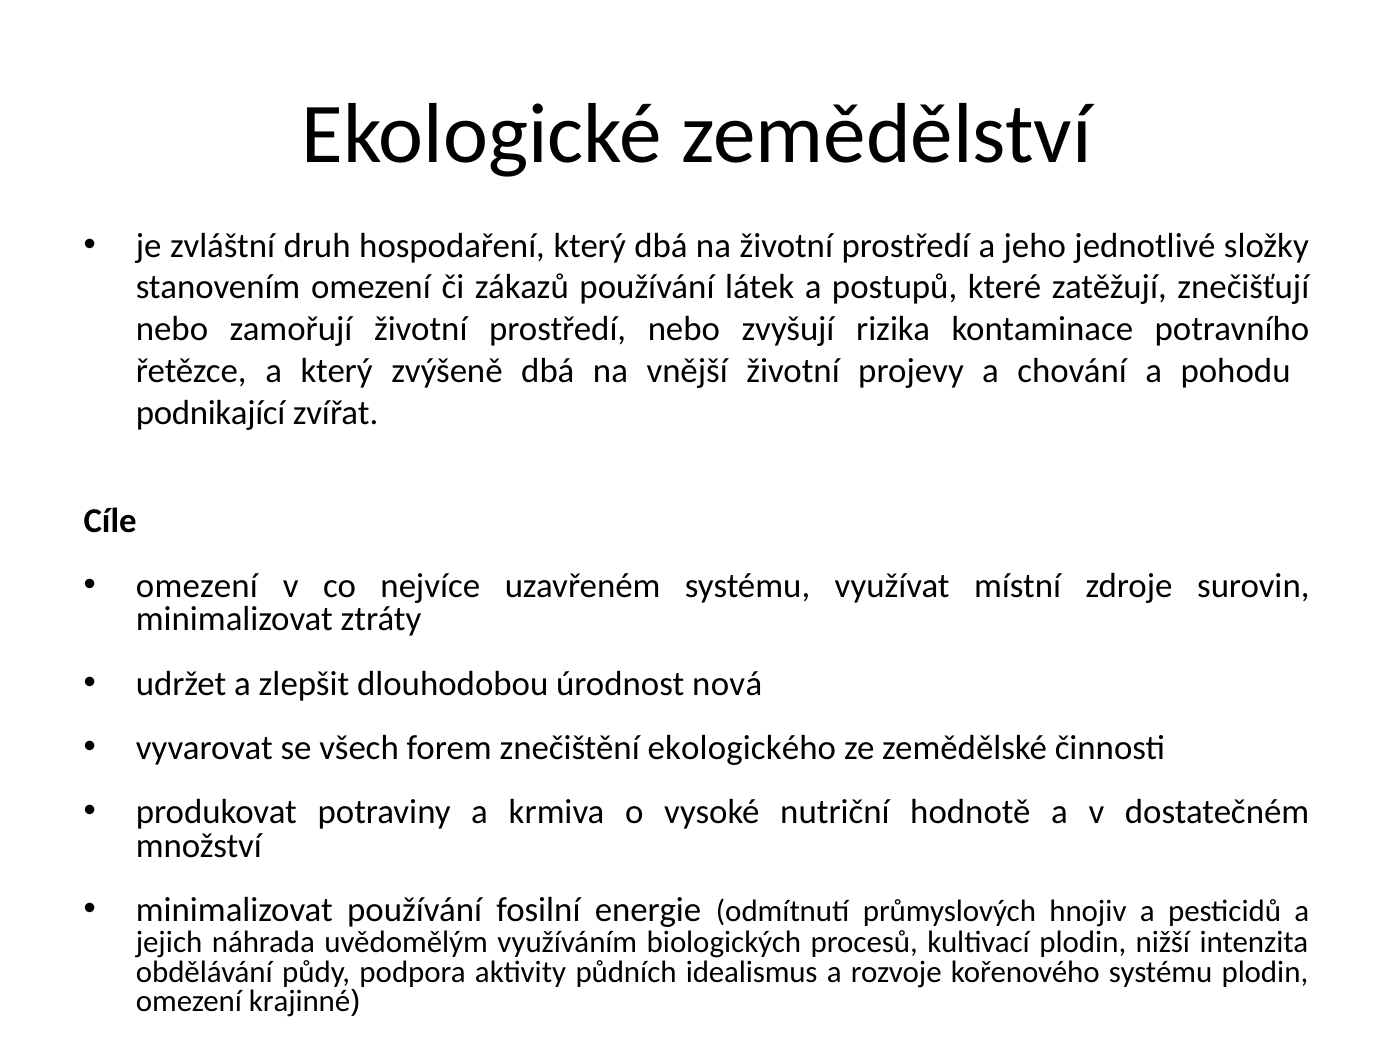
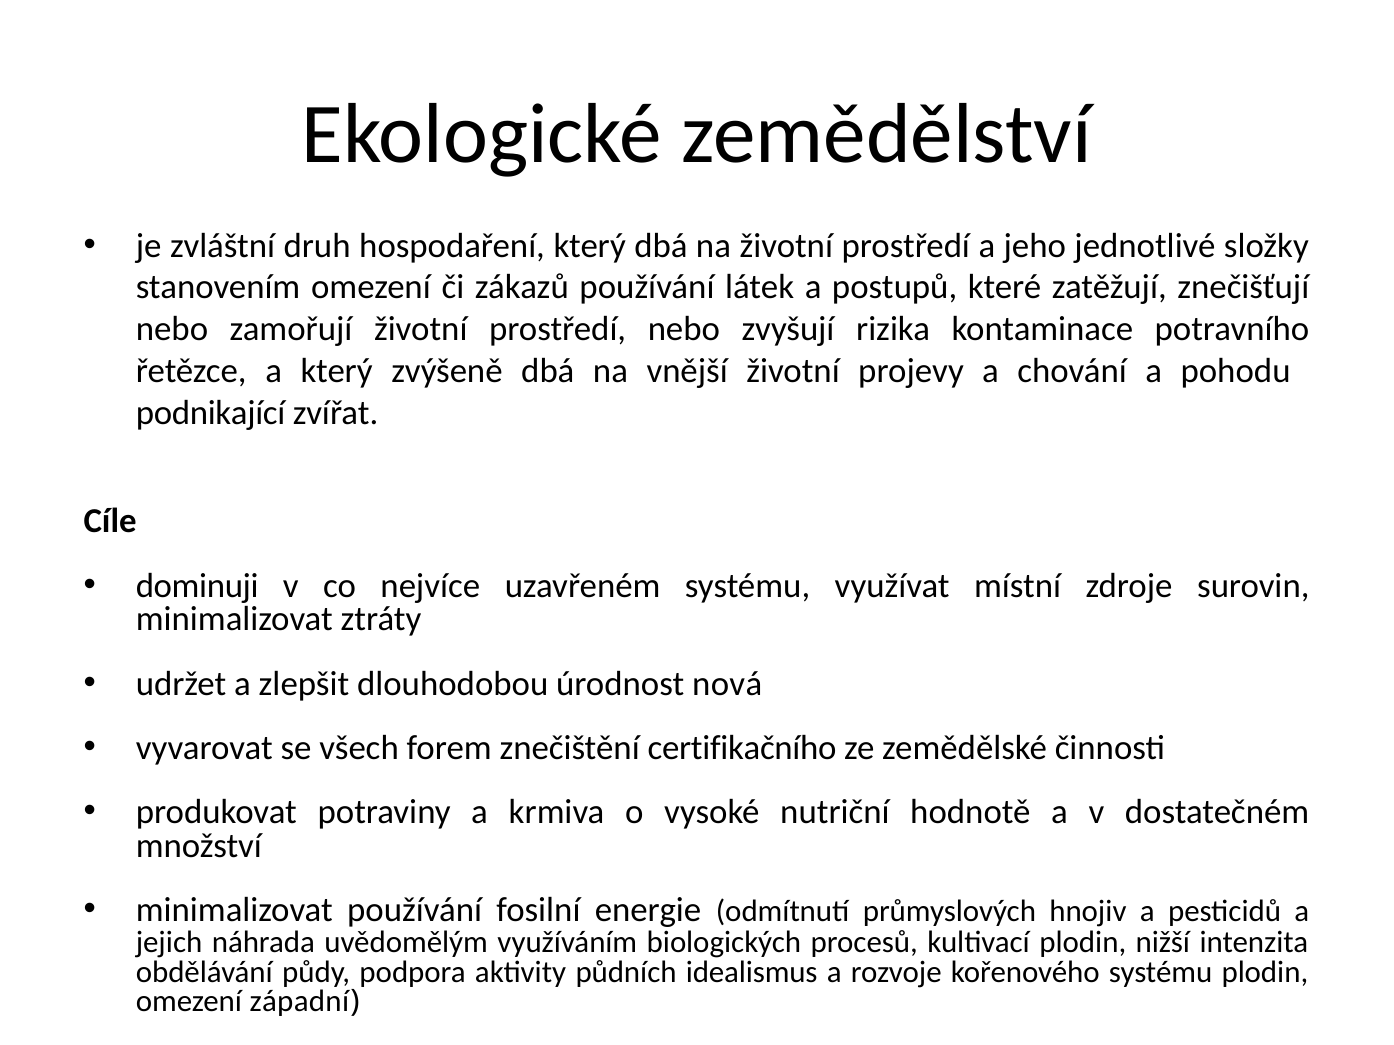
omezení: omezení -> dominuji (197, 586)
ekologického: ekologického -> certifikačního (742, 748)
krajinné: krajinné -> západní (299, 1002)
